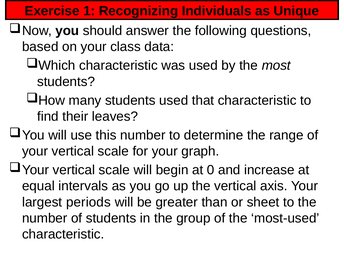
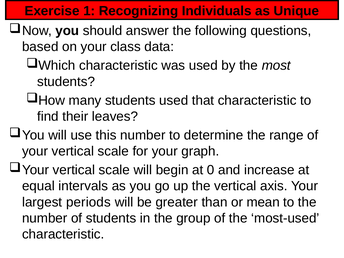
sheet: sheet -> mean (263, 202)
